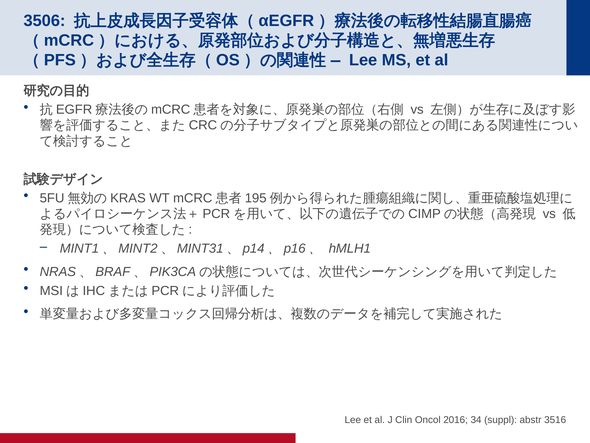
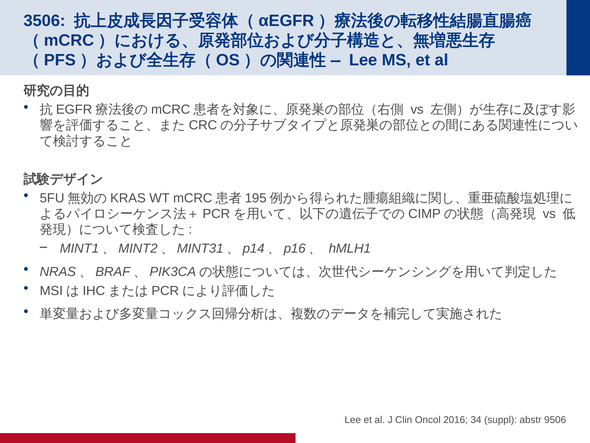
3516: 3516 -> 9506 (555, 420)
